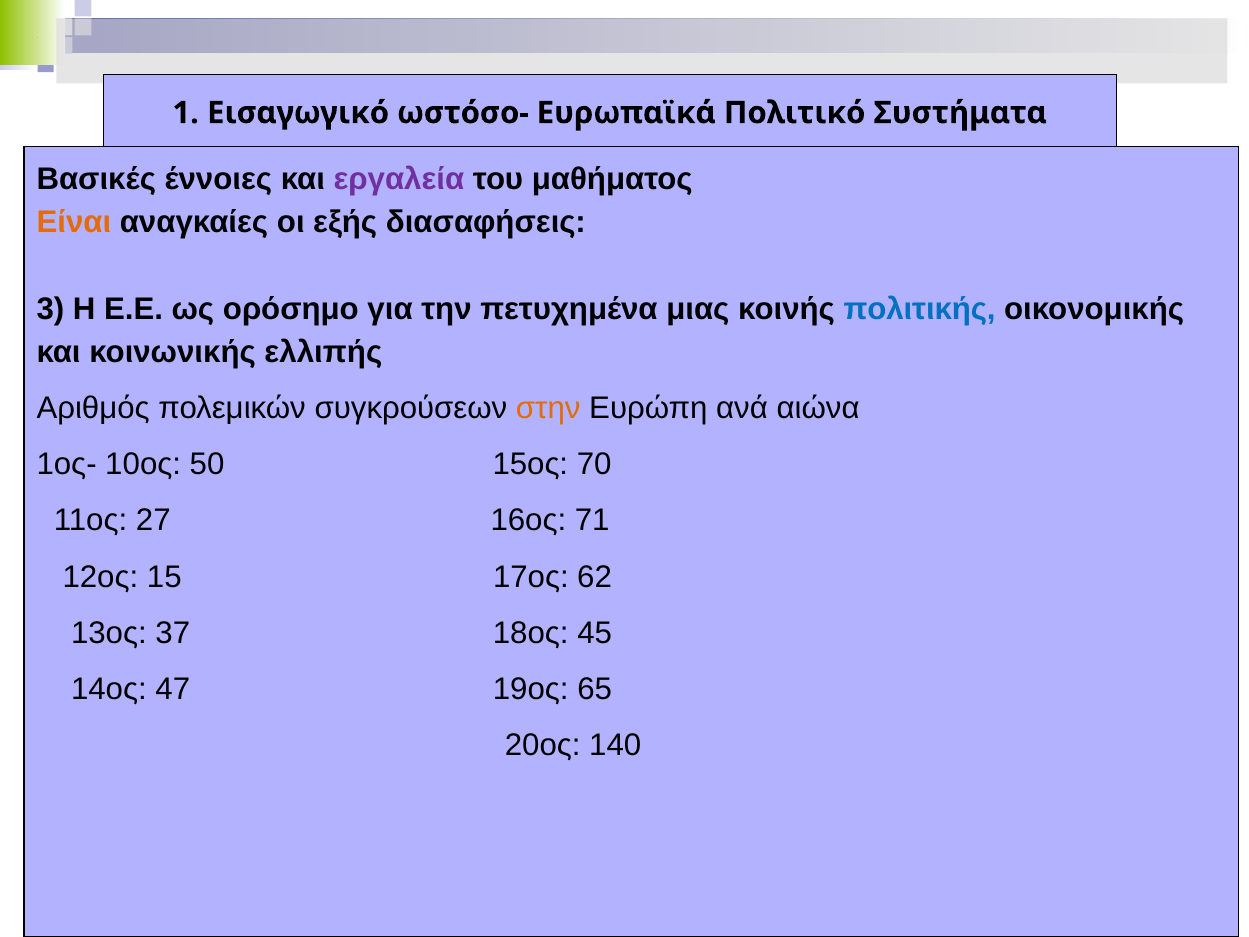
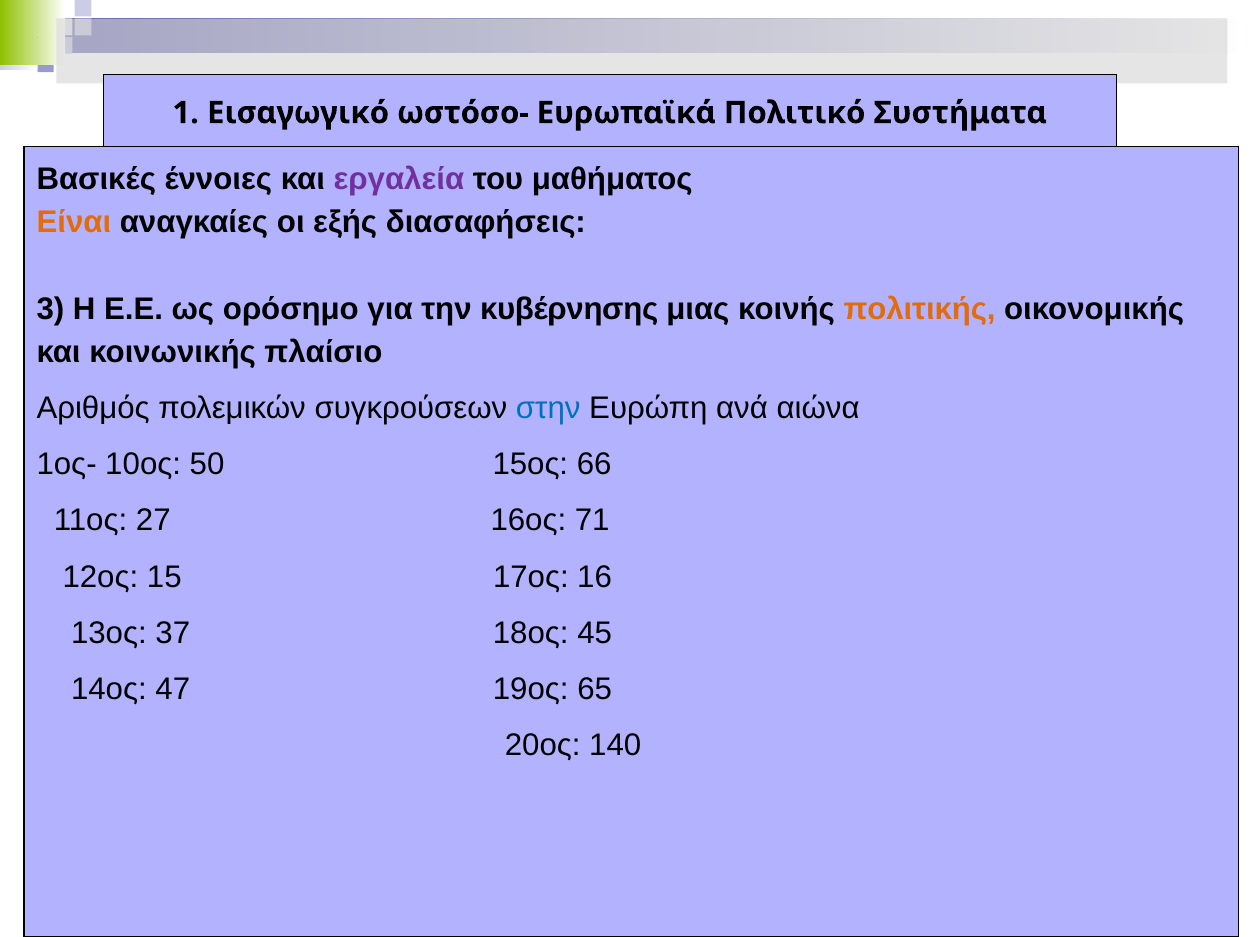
πετυχημένα: πετυχημένα -> κυβέρνησης (569, 309)
πολιτικής colour: blue -> orange (920, 309)
ελλιπής: ελλιπής -> πλαίσιο (323, 352)
στην colour: orange -> blue (548, 408)
70: 70 -> 66 (594, 464)
62: 62 -> 16 (595, 577)
